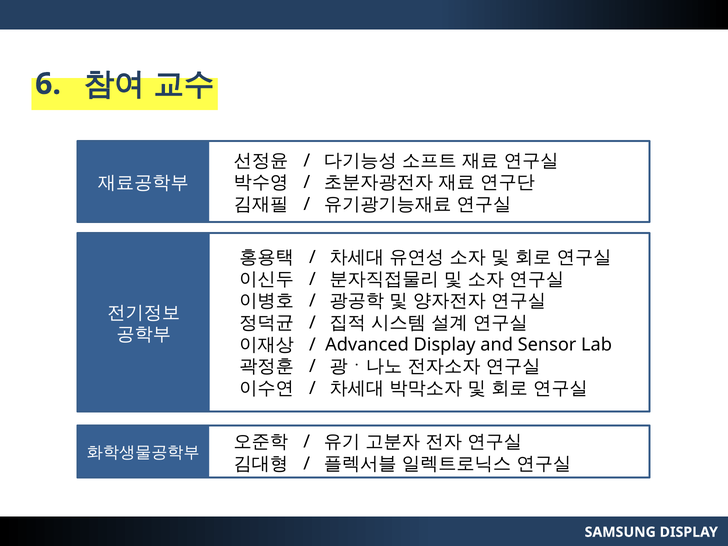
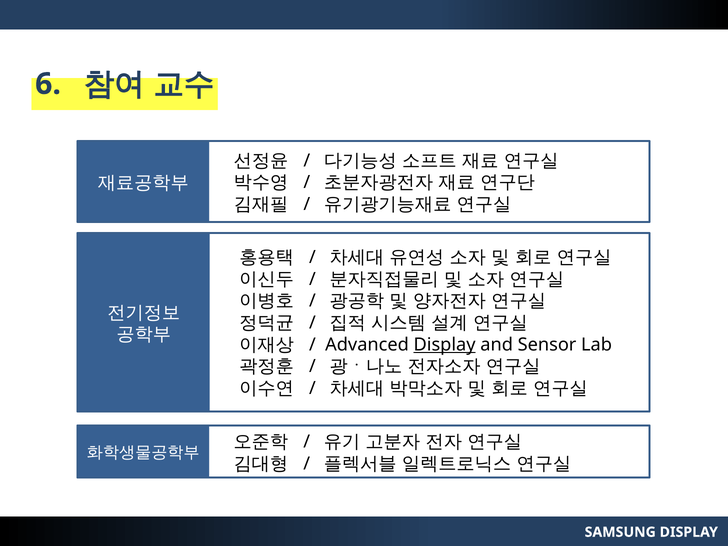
Display underline: none -> present (445, 345)
